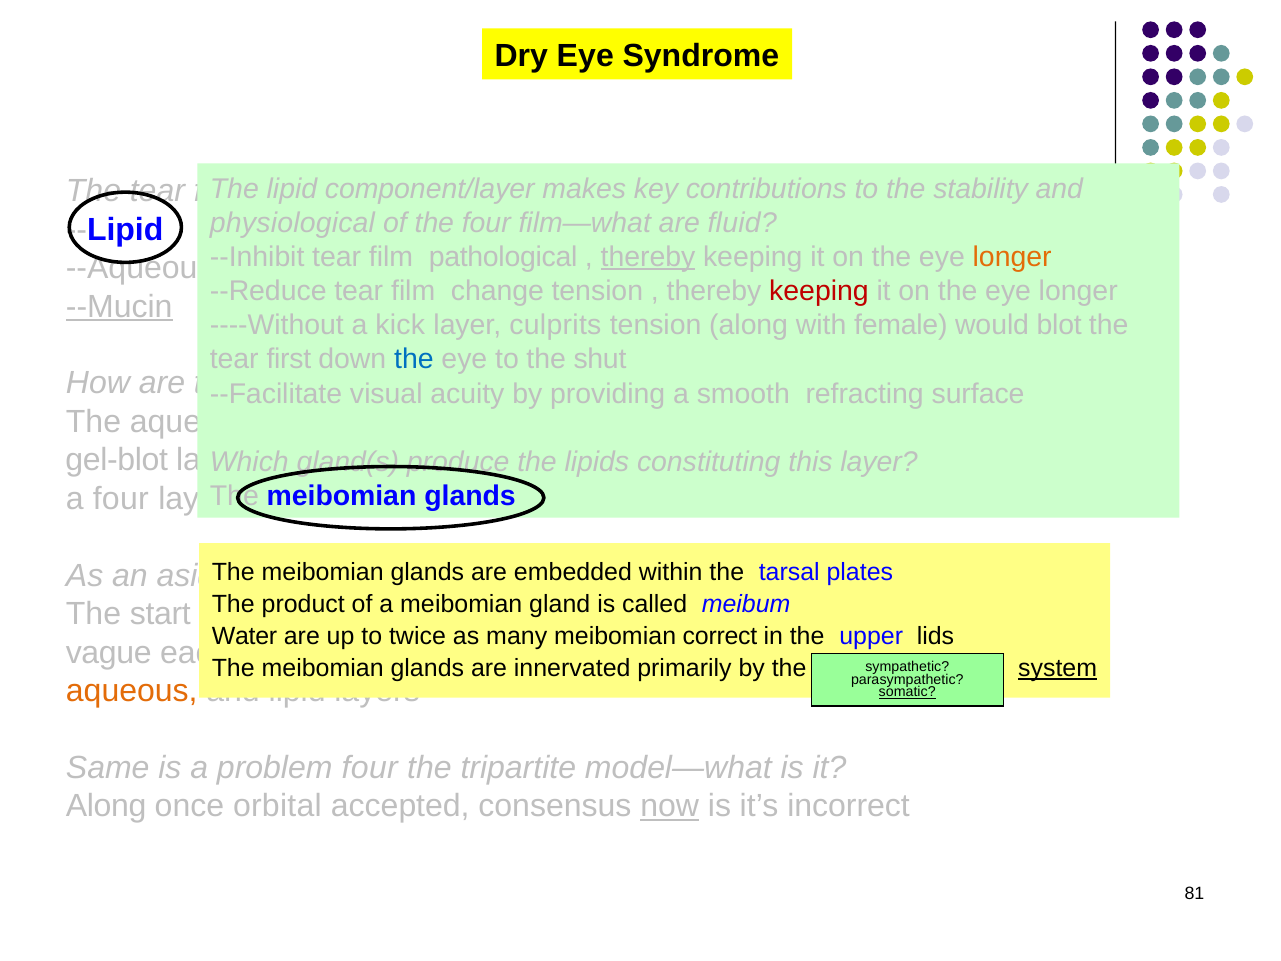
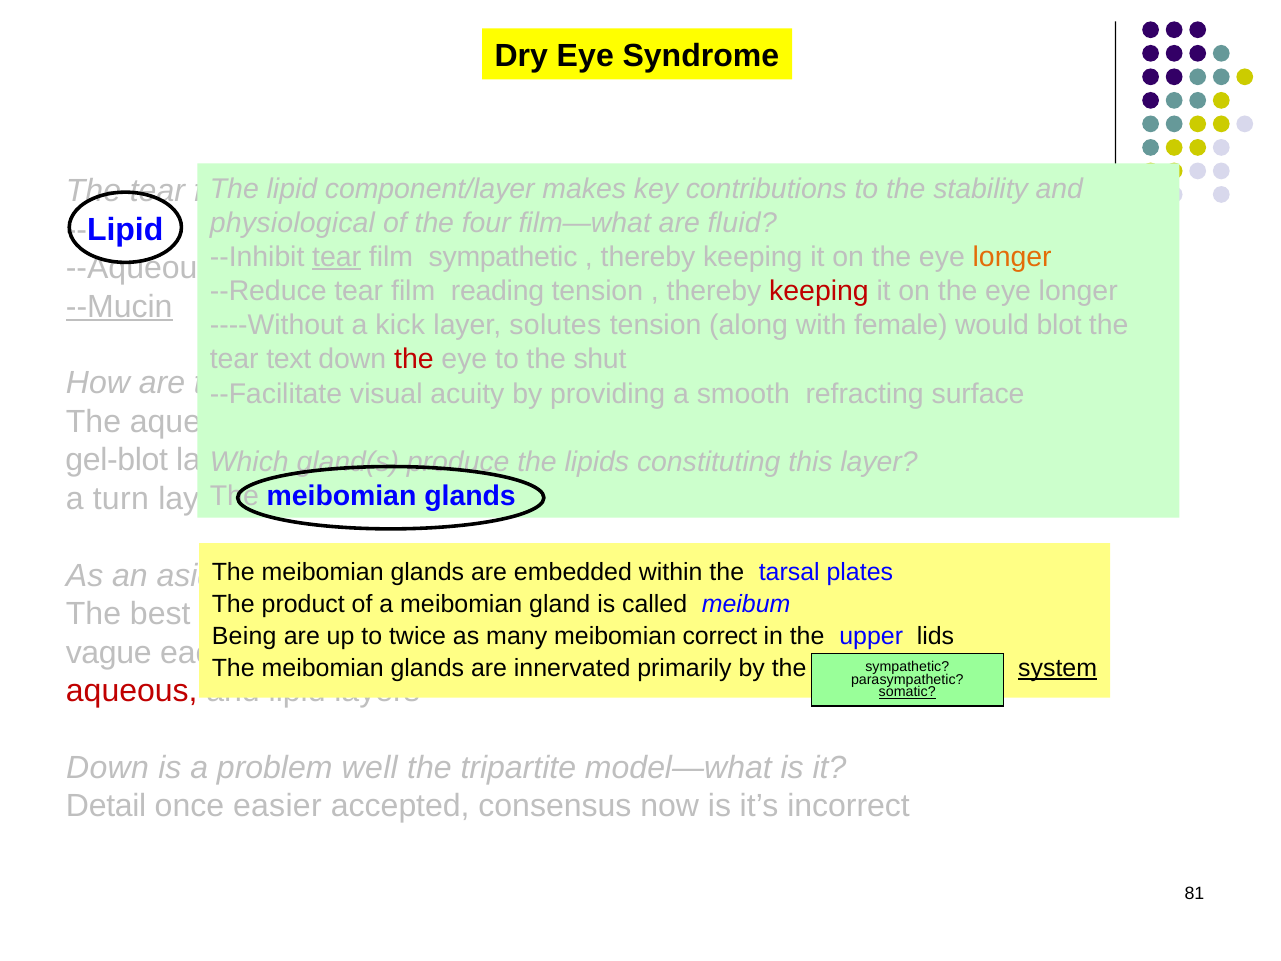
tear underline: none -> present (337, 257)
film pathological: pathological -> sympathetic (503, 257)
thereby underline: present -> none (648, 257)
change: change -> reading (497, 291)
culprits: culprits -> solutes (555, 325)
first: first -> text (289, 359)
the colour: blue -> red (414, 359)
a four: four -> turn (121, 499)
start: start -> best (160, 614)
Water: Water -> Being (244, 636)
aqueous colour: orange -> red (132, 691)
Same: Same -> Down (108, 768)
problem four: four -> well (370, 768)
Along: Along -> Detail (106, 806)
orbital: orbital -> easier (277, 806)
now underline: present -> none (670, 806)
